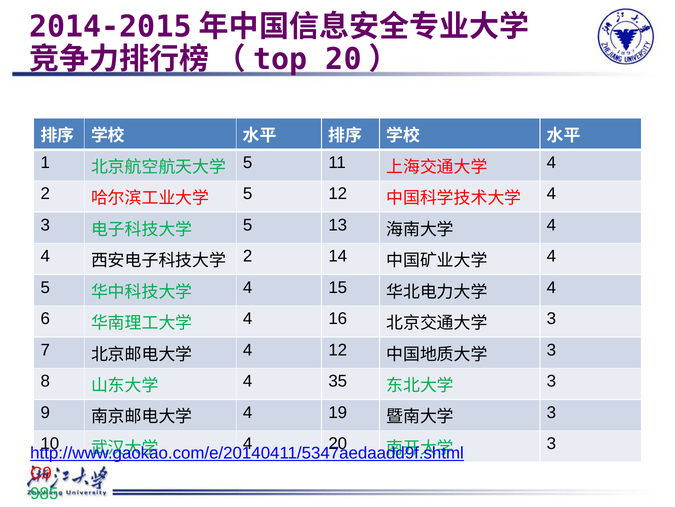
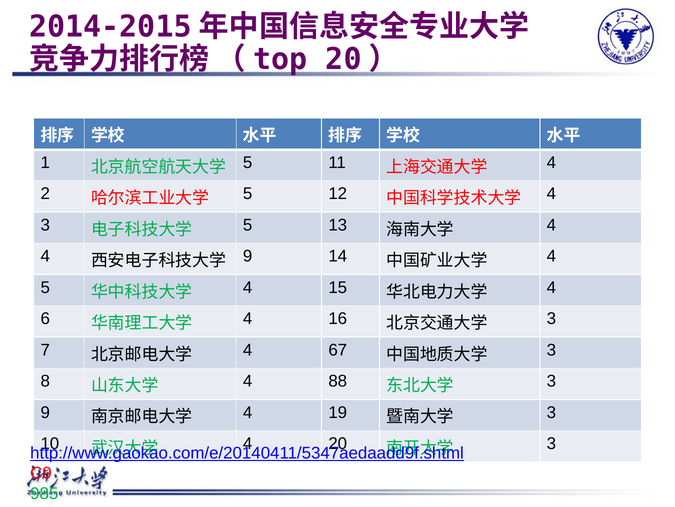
2: 2 -> 9 (248, 256)
4 12: 12 -> 67 (338, 350)
35: 35 -> 88 (338, 381)
